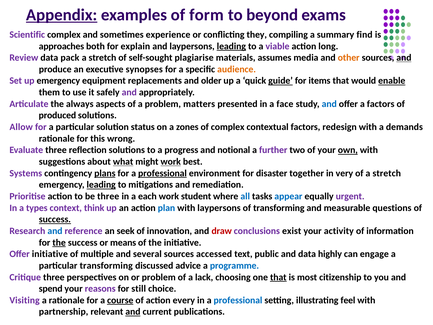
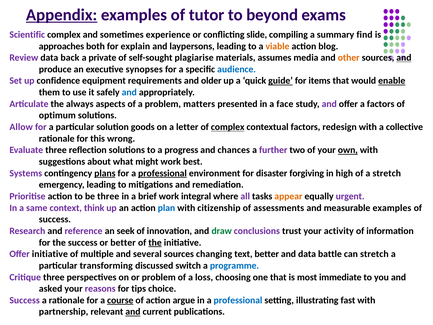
form: form -> tutor (207, 15)
they: they -> slide (257, 35)
leading underline: present -> none (231, 46)
viable colour: purple -> orange (277, 46)
long: long -> blog (328, 46)
pack: pack -> back (70, 58)
stretch: stretch -> private (102, 58)
audience colour: orange -> blue (237, 69)
up emergency: emergency -> confidence (58, 81)
replacements: replacements -> requirements (155, 81)
and colour: purple -> blue (129, 92)
and colour: blue -> purple (329, 104)
produced: produced -> optimum (57, 115)
status: status -> goods (143, 127)
zones: zones -> letter (187, 127)
complex underline: none -> present (228, 127)
demands: demands -> collective (404, 127)
notional: notional -> chances (234, 150)
what underline: present -> none (123, 162)
work underline: present -> none (171, 162)
together: together -> forgiving (307, 173)
very: very -> high (344, 173)
leading underline: present -> none (101, 185)
each: each -> brief (147, 196)
student: student -> integral (196, 196)
all colour: blue -> purple (245, 196)
appear colour: blue -> orange (288, 196)
types: types -> same (37, 208)
with laypersons: laypersons -> citizenship (219, 208)
of transforming: transforming -> assessments (279, 208)
measurable questions: questions -> examples (392, 208)
success underline: present -> none (55, 219)
and colour: blue -> black (55, 231)
draw colour: red -> green (222, 231)
exist: exist -> trust (292, 231)
the underline: present -> none (59, 242)
or means: means -> better (123, 242)
the underline: none -> present (155, 242)
accessed: accessed -> changing (214, 254)
text public: public -> better (267, 254)
highly: highly -> battle (330, 254)
can engage: engage -> stretch (374, 254)
advice: advice -> switch (188, 265)
lack: lack -> loss (204, 277)
that underline: present -> none (278, 277)
citizenship: citizenship -> immediate (340, 277)
spend: spend -> asked (51, 288)
still: still -> tips (139, 288)
Visiting: Visiting -> Success (25, 300)
every: every -> argue (184, 300)
feel: feel -> fast (348, 300)
